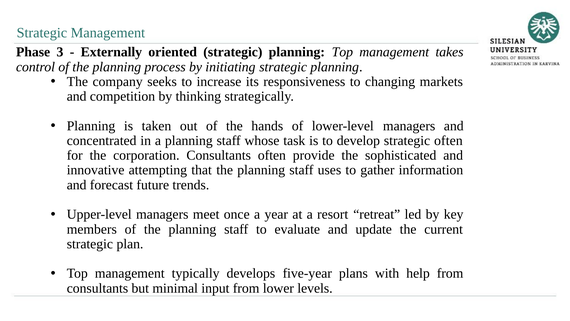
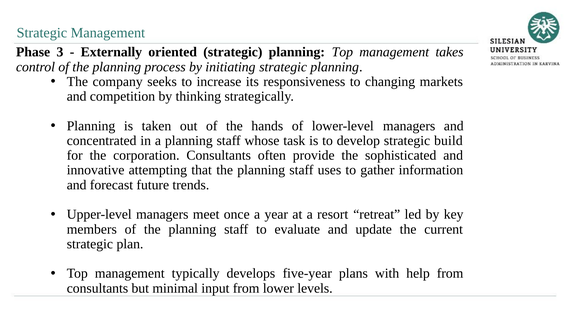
strategic often: often -> build (448, 140)
